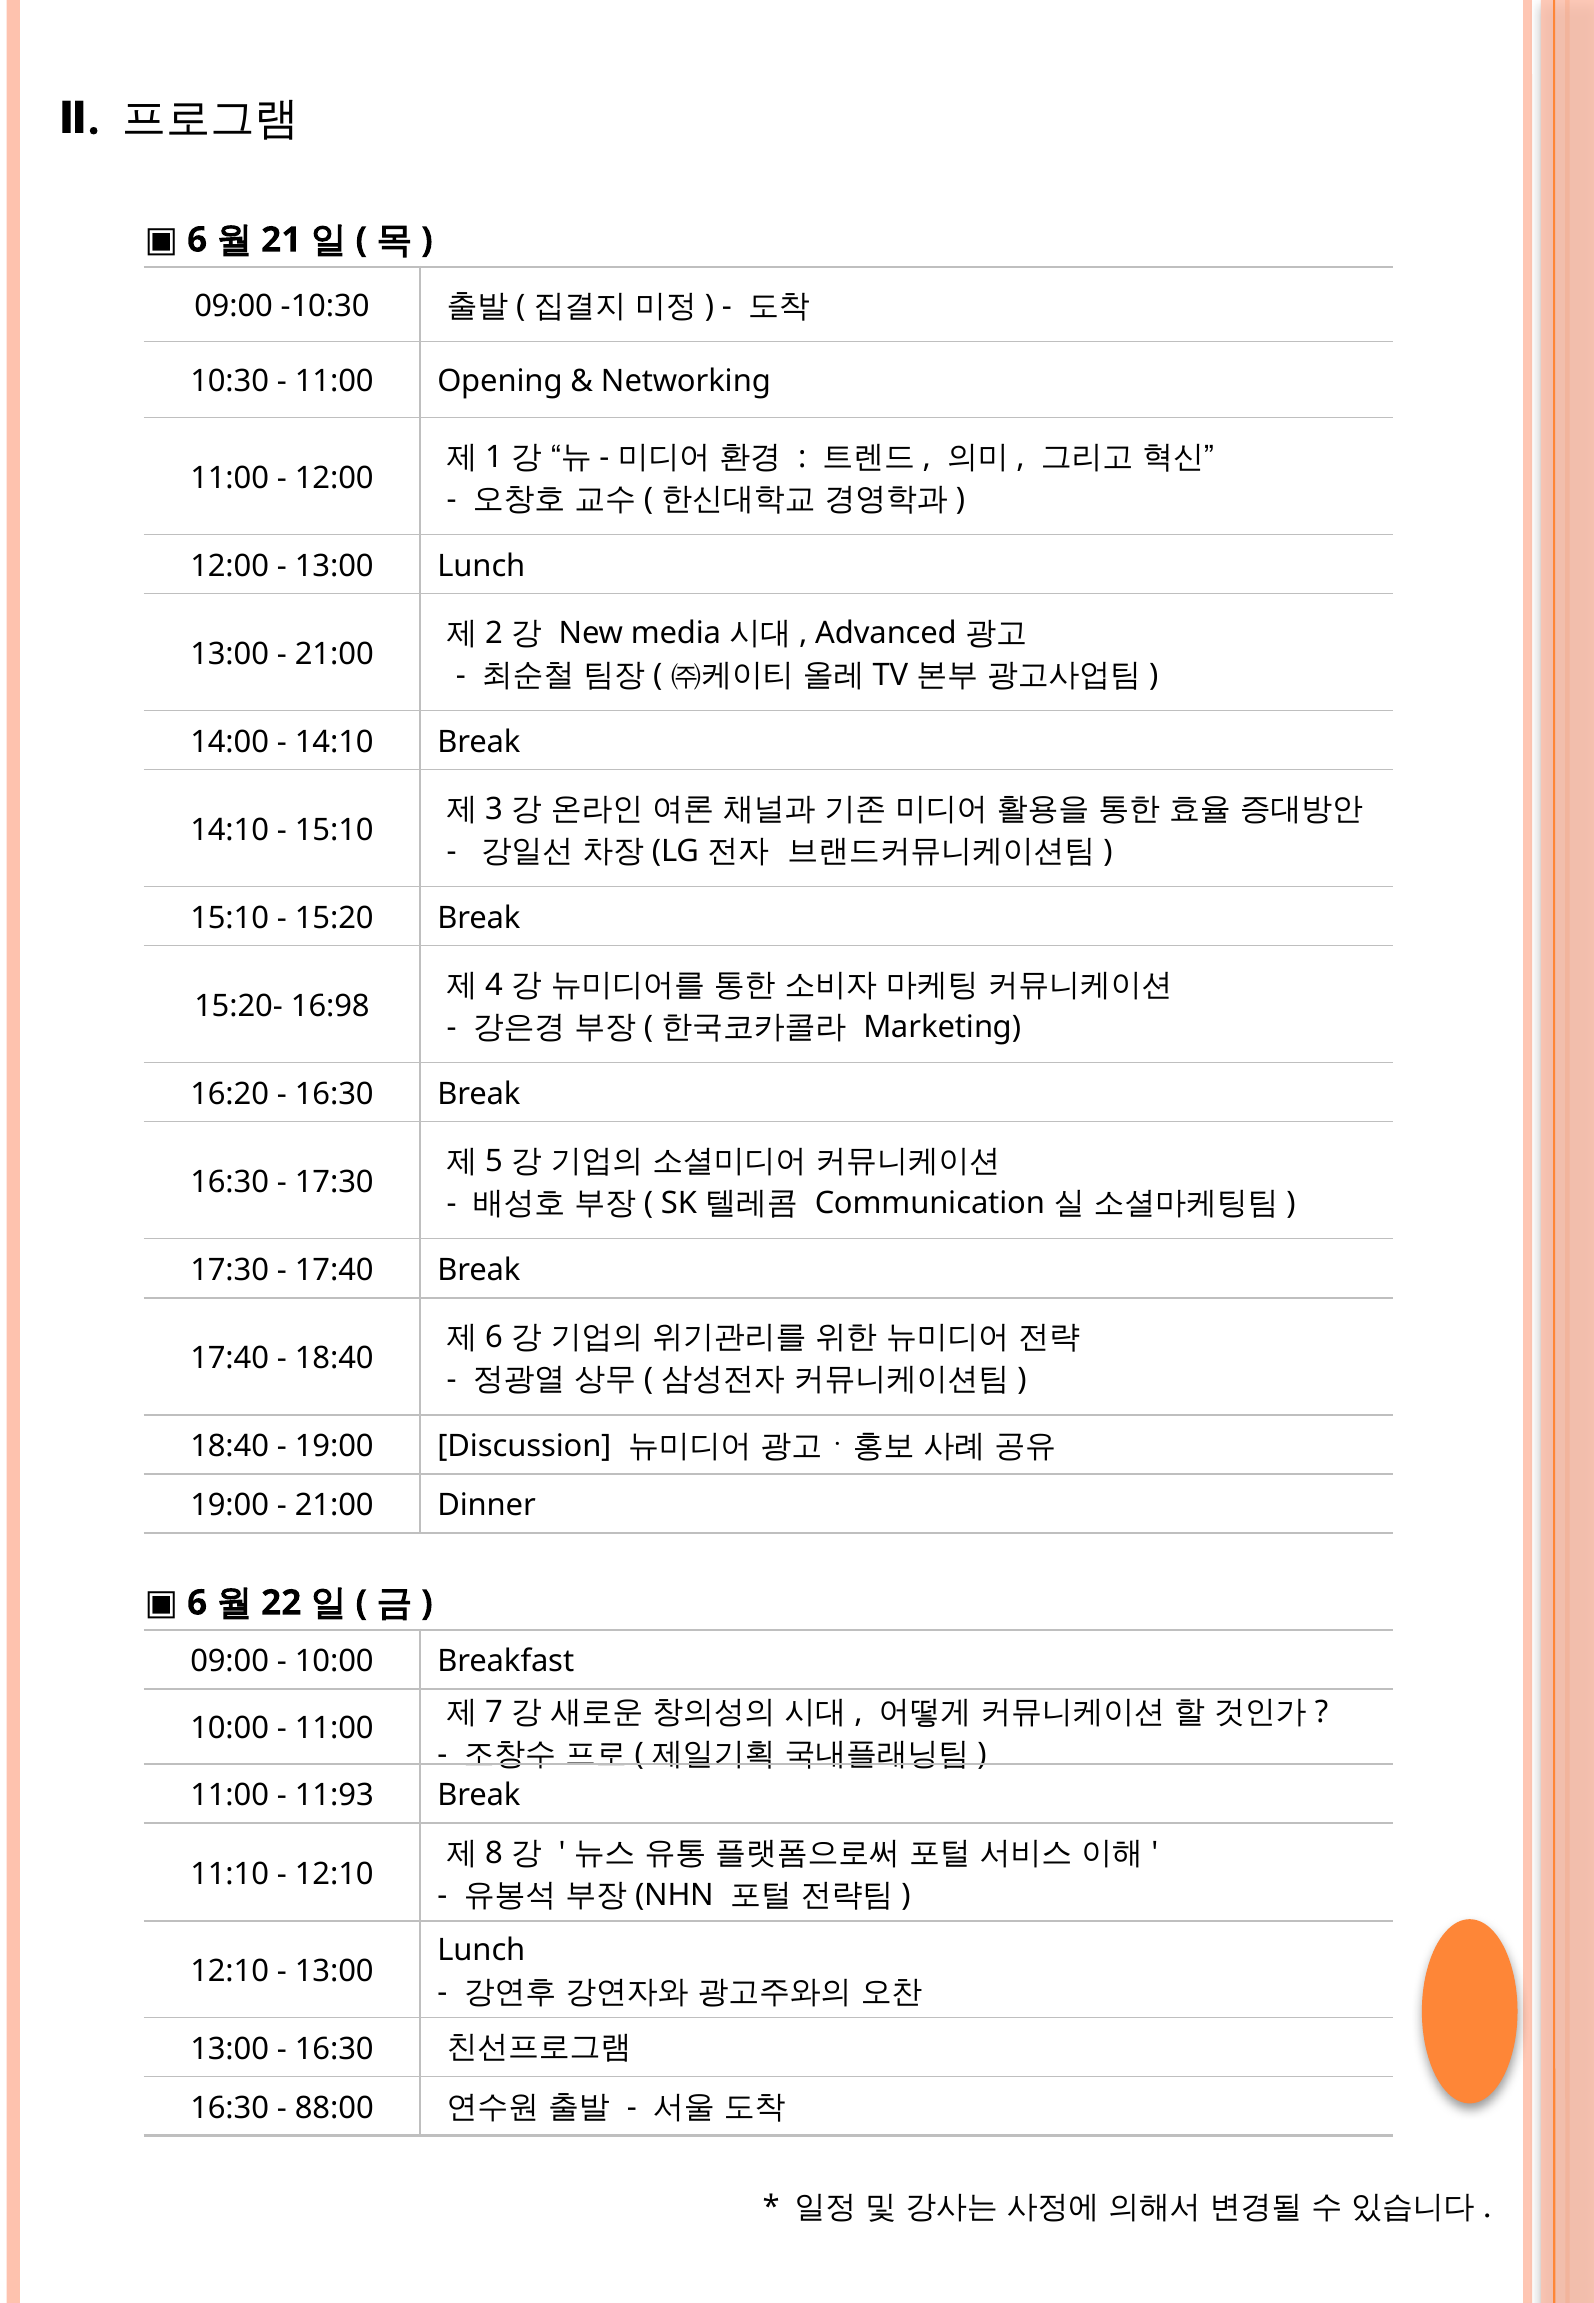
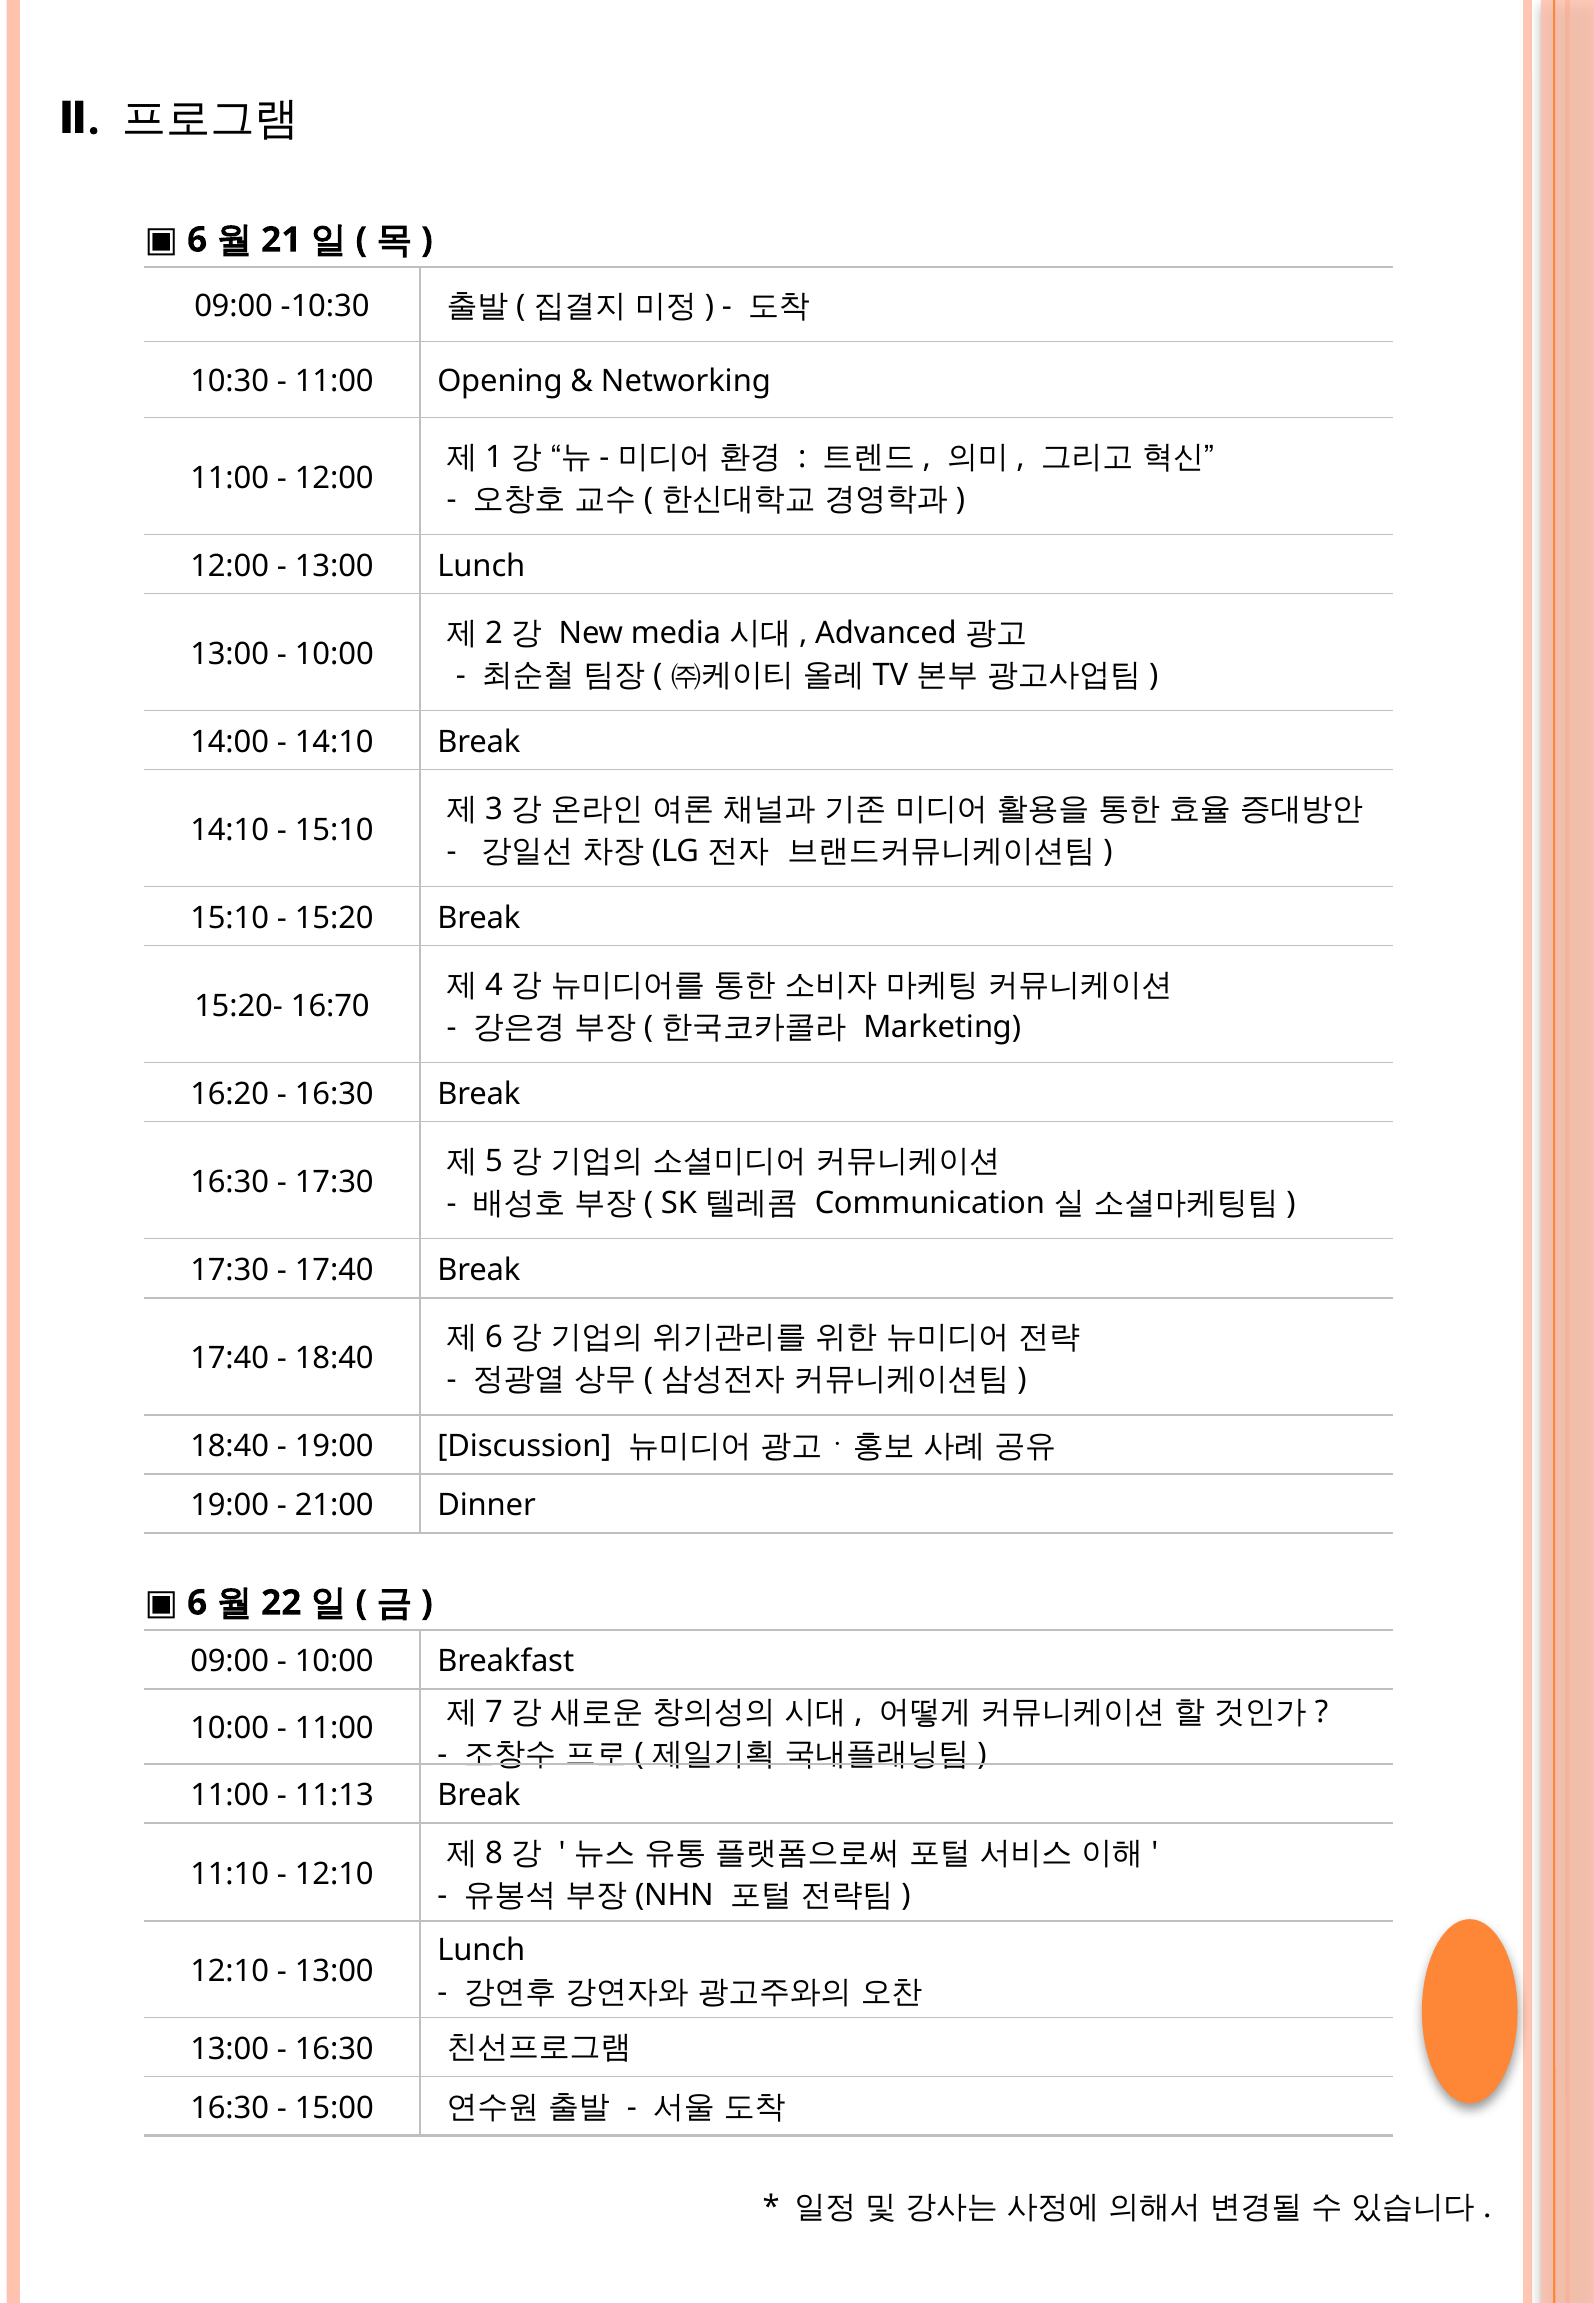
21:00: 21:00 -> 10:00 (334, 654)
16:98: 16:98 -> 16:70 (330, 1006)
11:93: 11:93 -> 11:13 (334, 1795)
88:00: 88:00 -> 15:00 (334, 2107)
